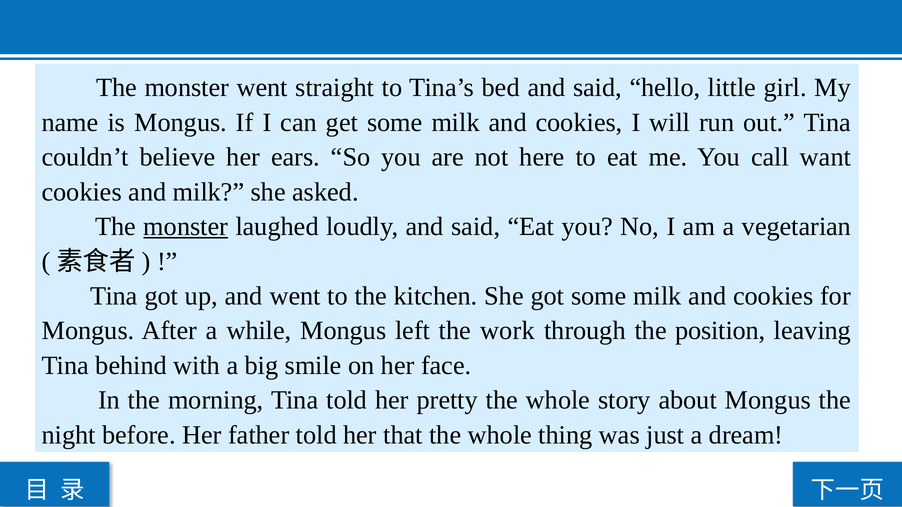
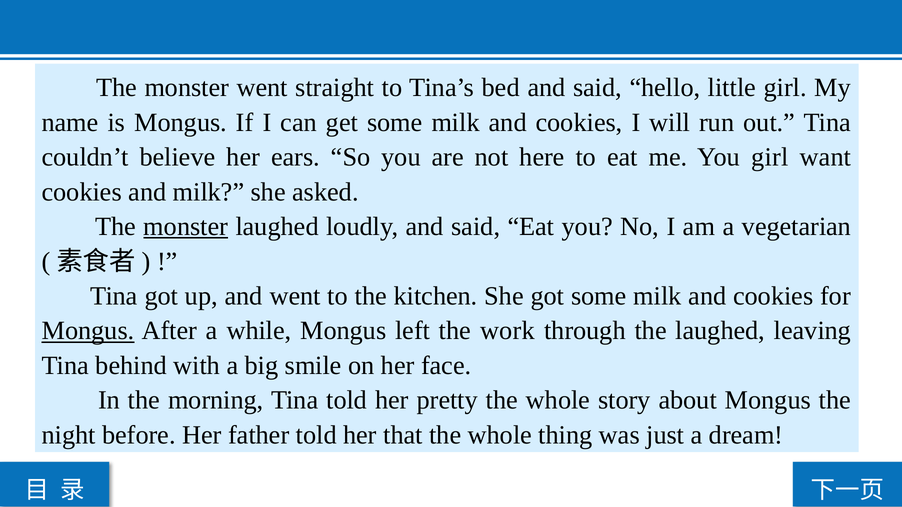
You call: call -> girl (770, 157)
Mongus underline: none -> present (88, 331)
the position: position -> laughed (720, 331)
